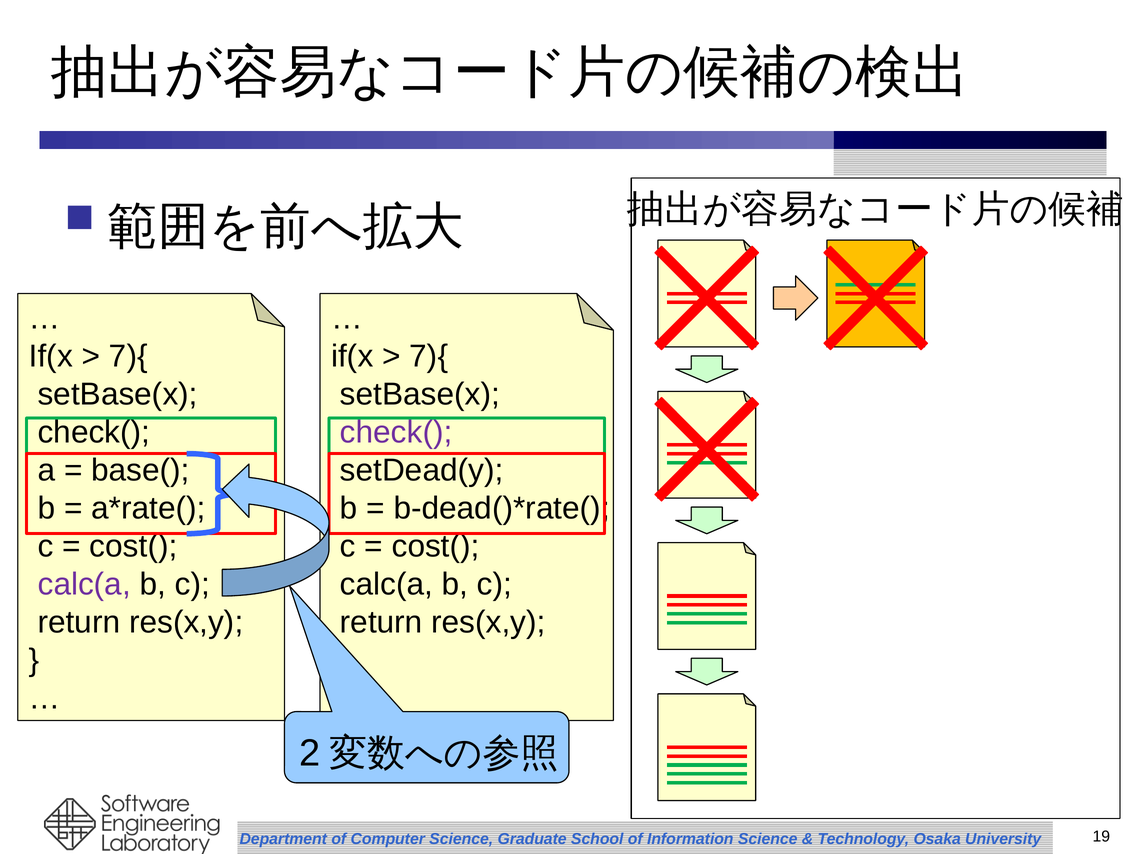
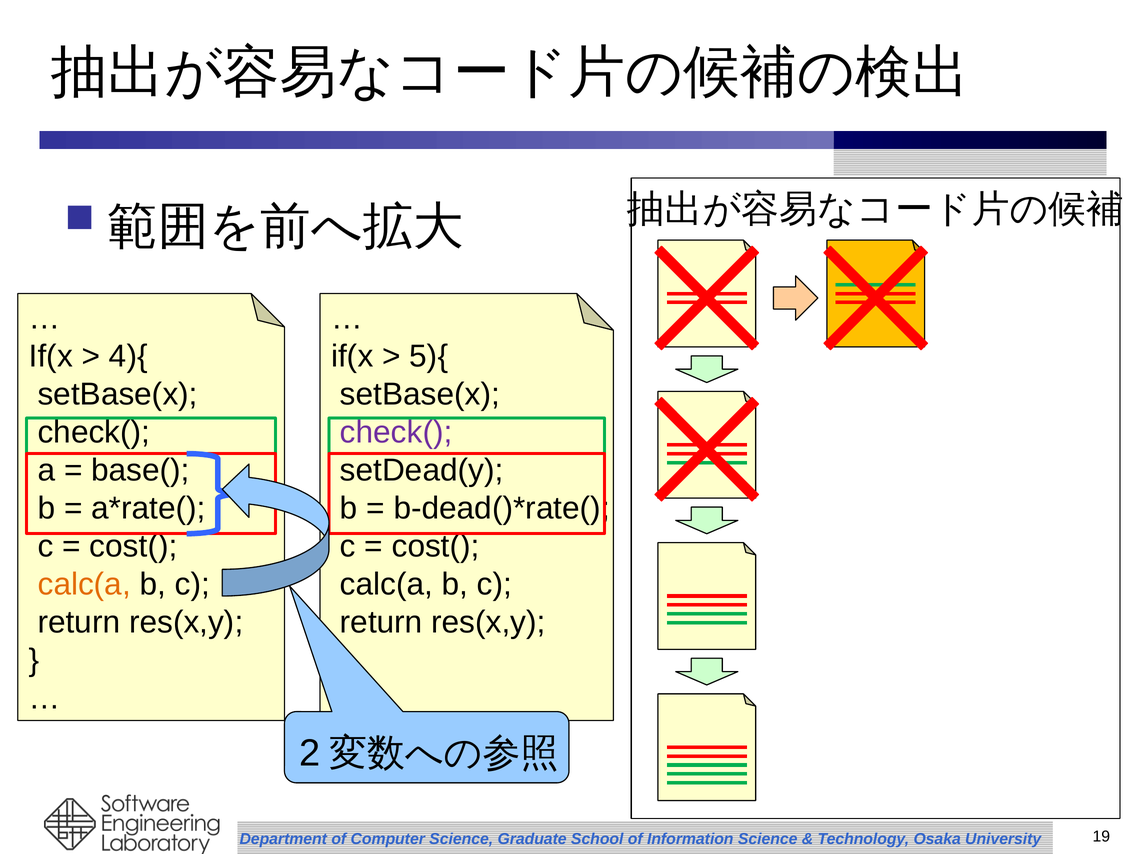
7){: 7){ -> 4){ (128, 356)
7){: 7){ -> 5){ (429, 356)
calc(a colour: purple -> orange (84, 584)
